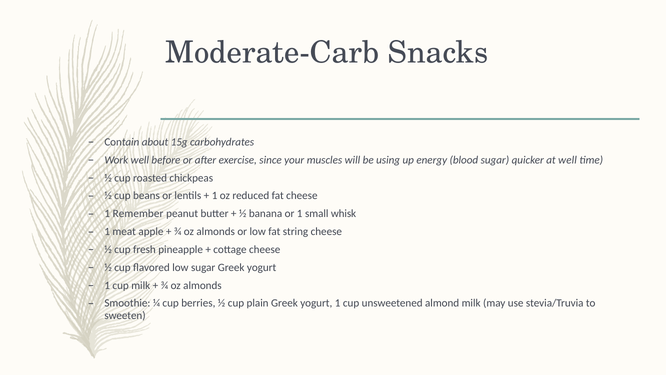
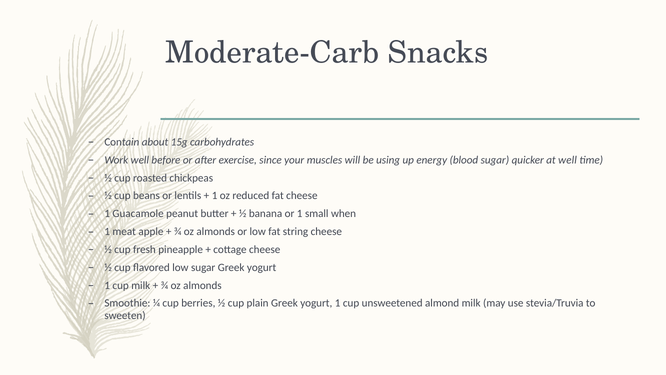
Remember: Remember -> Guacamole (138, 213)
whisk: whisk -> when (343, 213)
